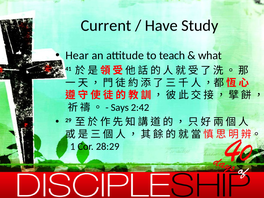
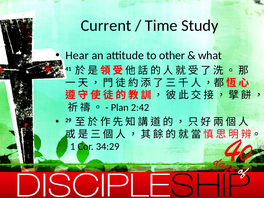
Have: Have -> Time (161, 26)
teach: teach -> other (172, 55)
Says: Says -> Plan (120, 108)
28:29: 28:29 -> 34:29 (108, 147)
